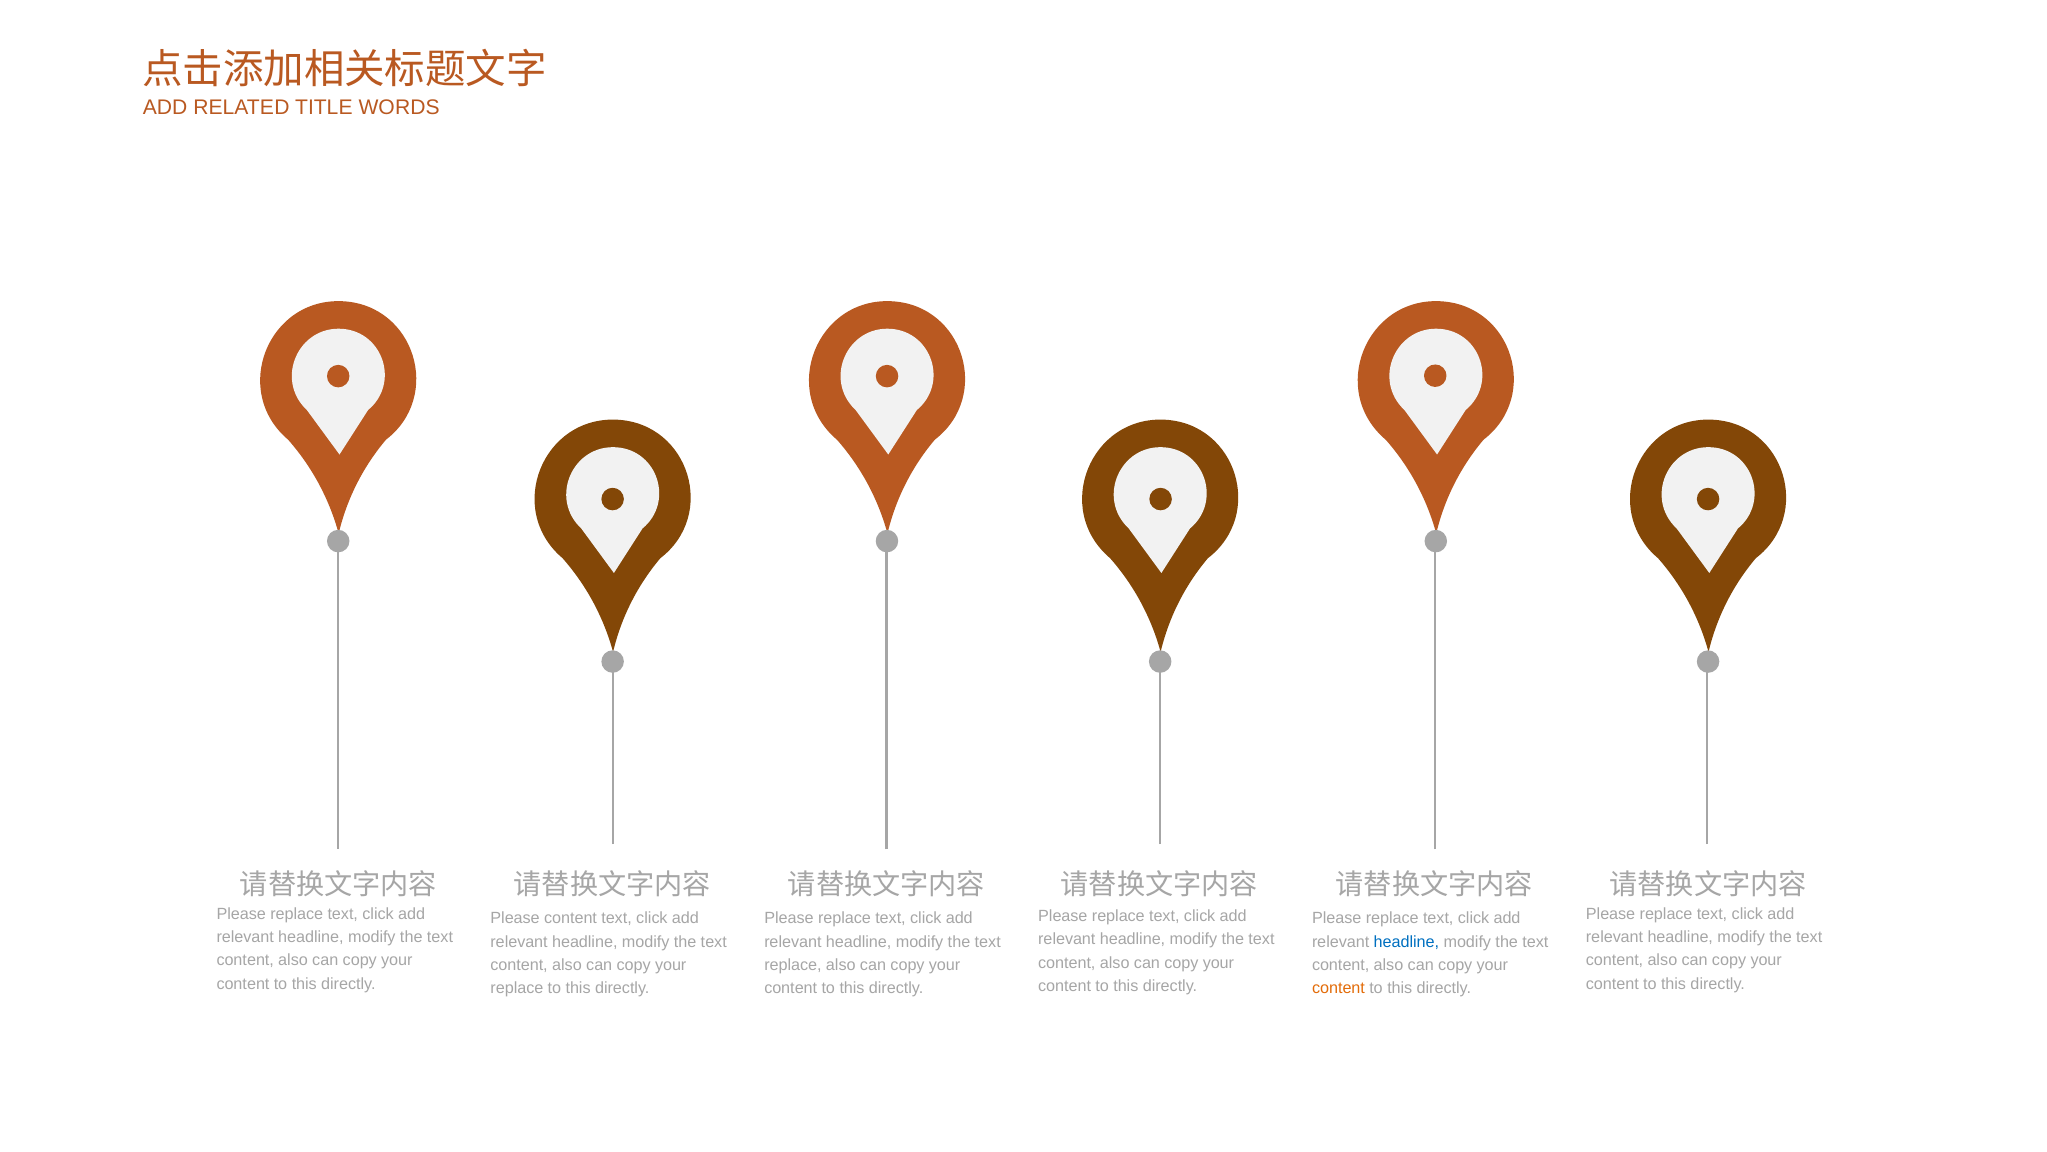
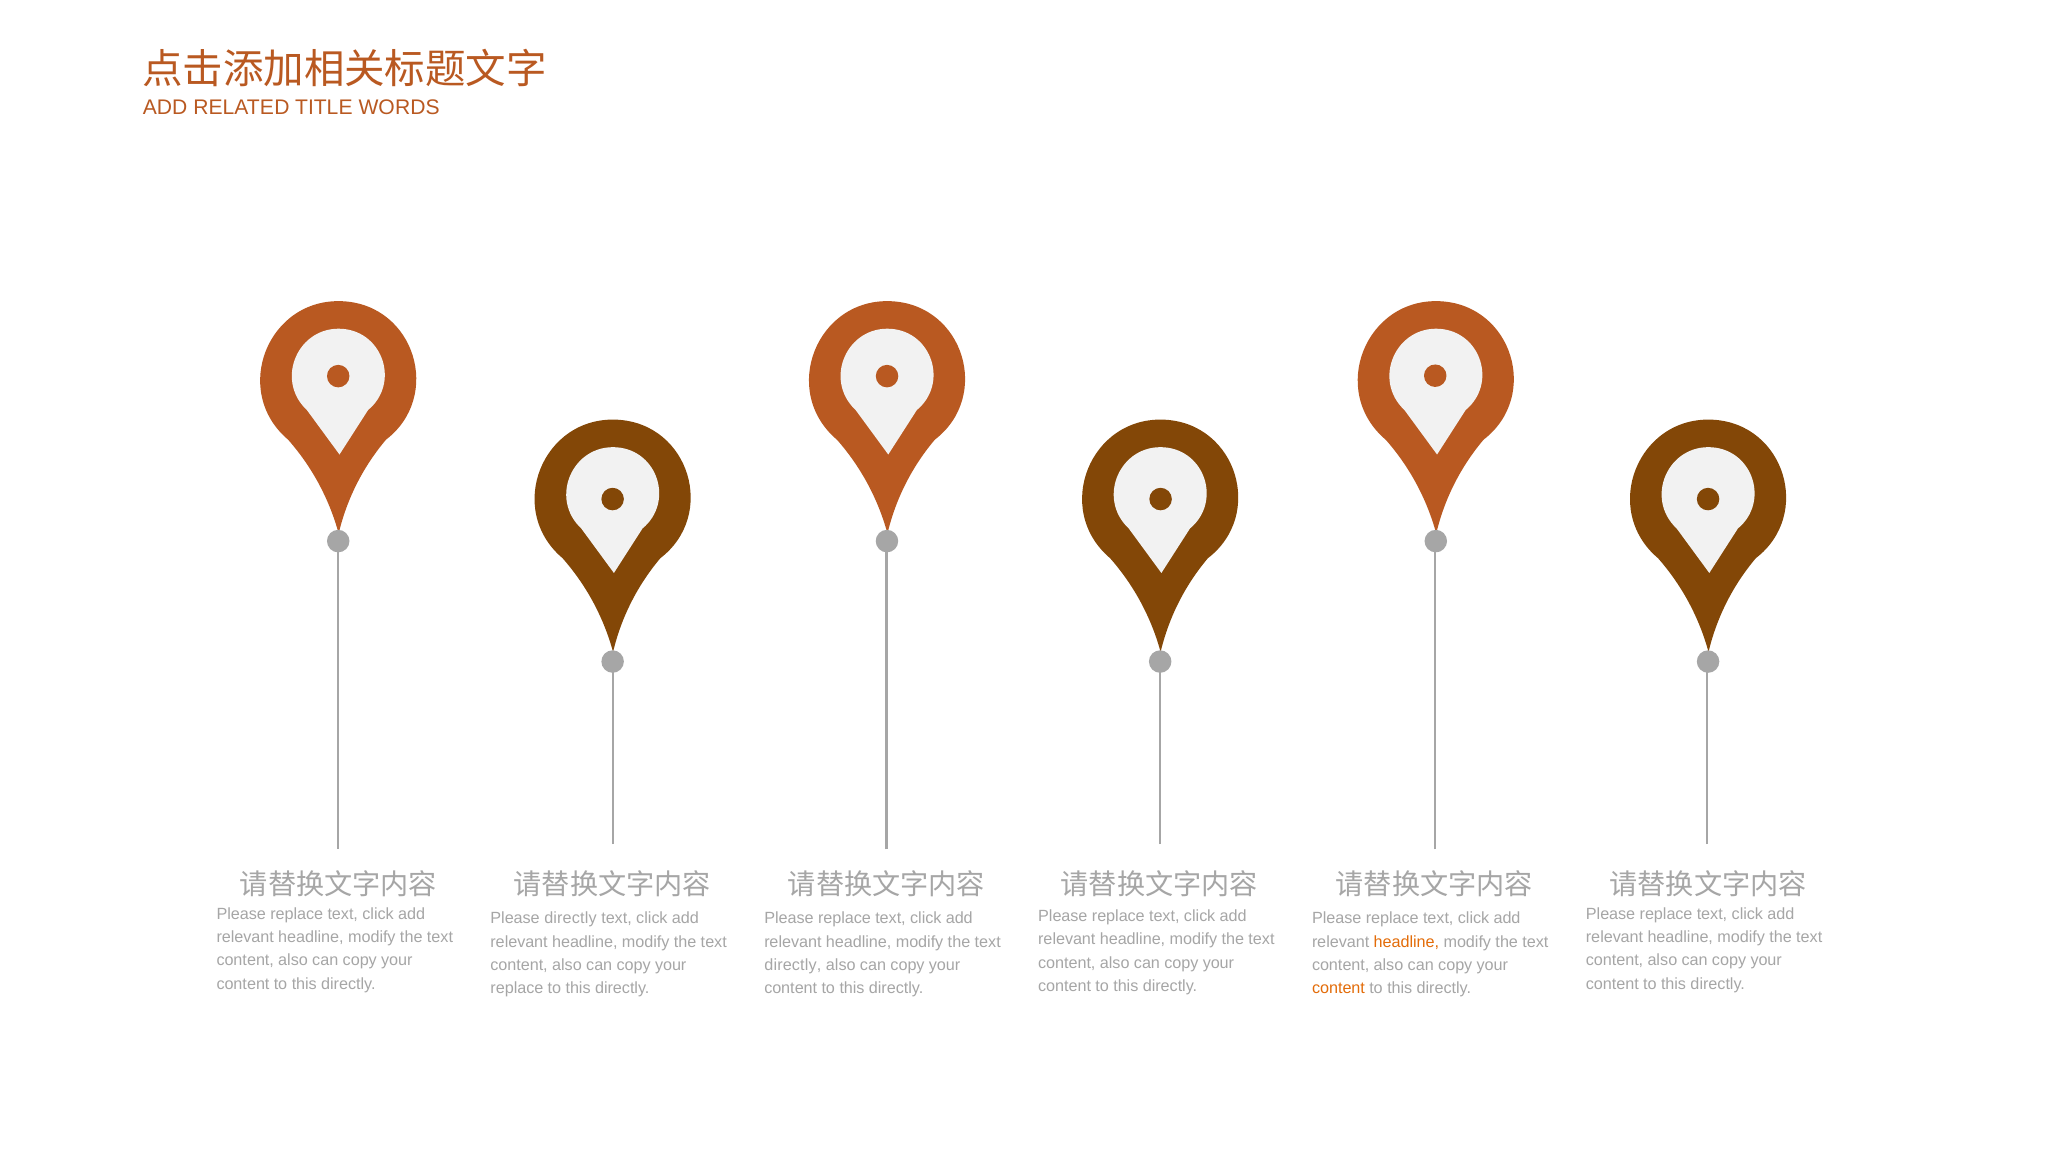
Please content: content -> directly (570, 918)
headline colour: blue -> orange (1406, 941)
replace: replace -> directly (793, 965)
